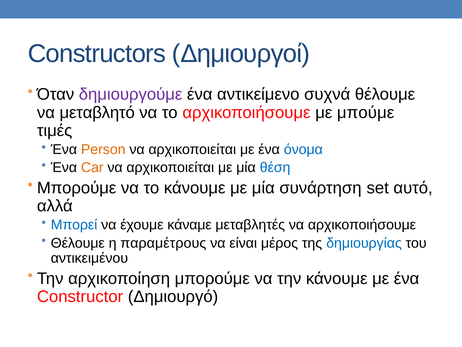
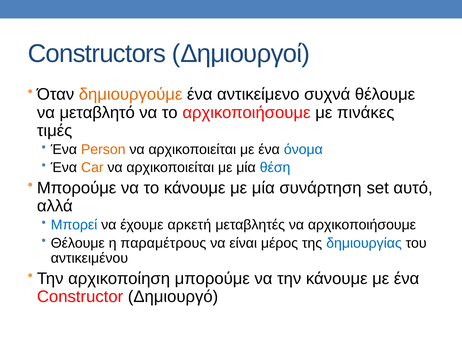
δημιουργούμε colour: purple -> orange (131, 94)
μπούμε: μπούμε -> πινάκες (366, 112)
κάναμε: κάναμε -> αρκετή (189, 225)
